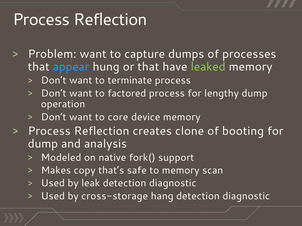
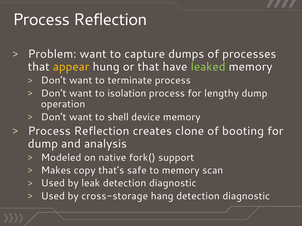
appear colour: light blue -> yellow (71, 67)
factored: factored -> isolation (127, 93)
core: core -> shell (118, 117)
